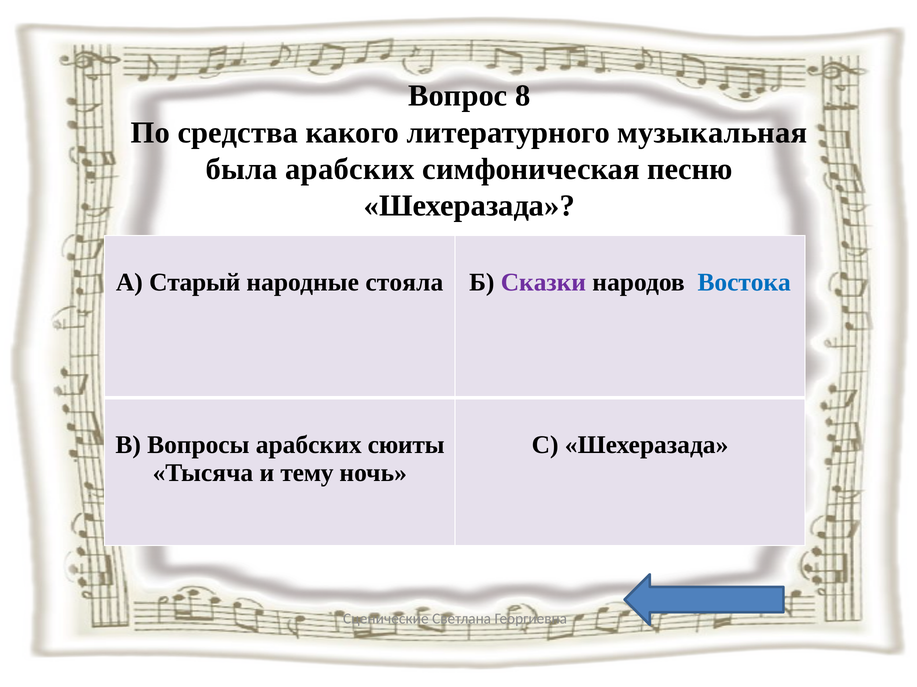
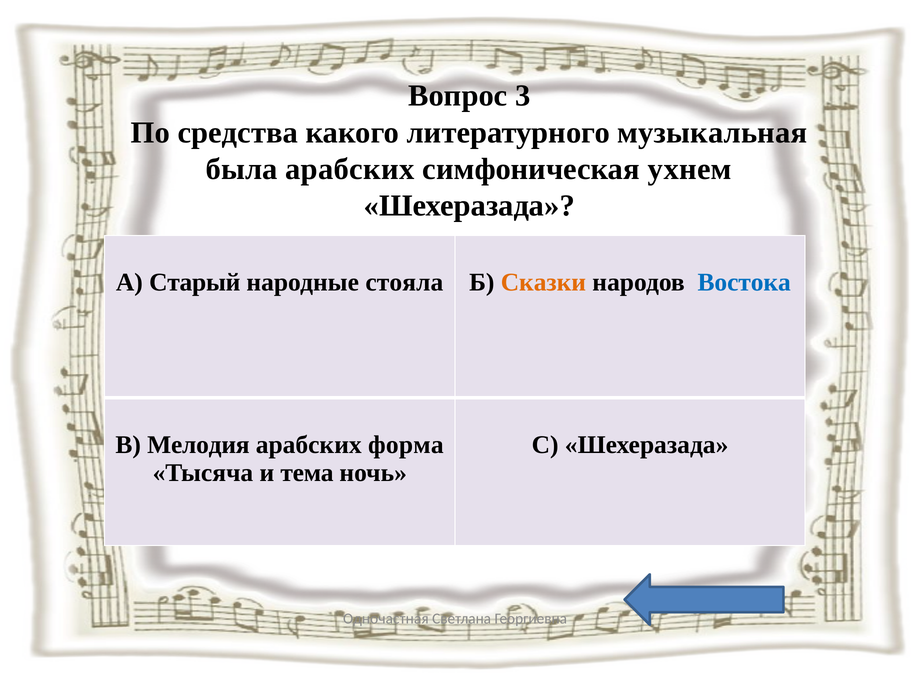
8: 8 -> 3 (523, 96)
песню: песню -> ухнем (690, 169)
Сказки colour: purple -> orange (543, 283)
Вопросы: Вопросы -> Мелодия (198, 445)
сюиты: сюиты -> форма (406, 445)
тему: тему -> тема (307, 474)
Сценические: Сценические -> Одночастная (386, 619)
